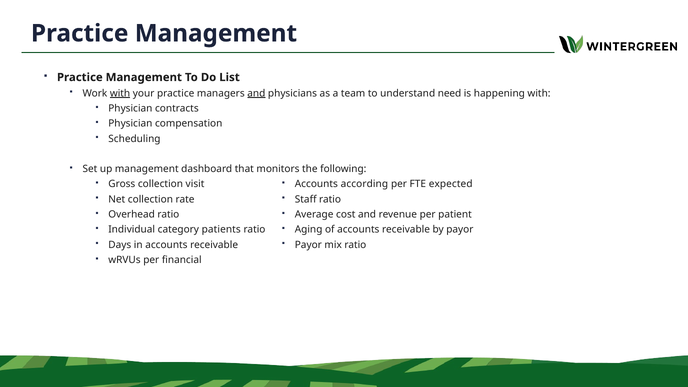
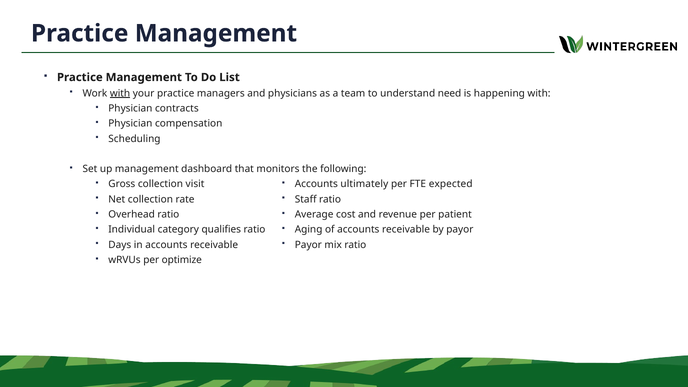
and underline: present -> none (256, 93)
according: according -> ultimately (364, 184)
patients: patients -> qualifies (221, 230)
financial: financial -> optimize (182, 260)
